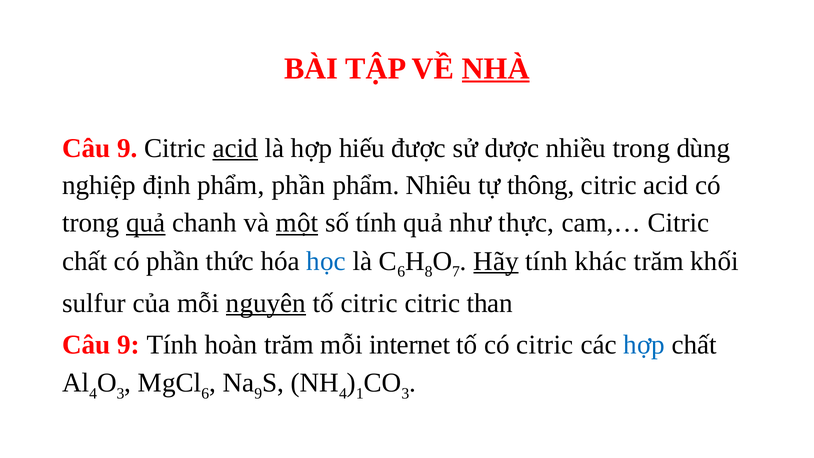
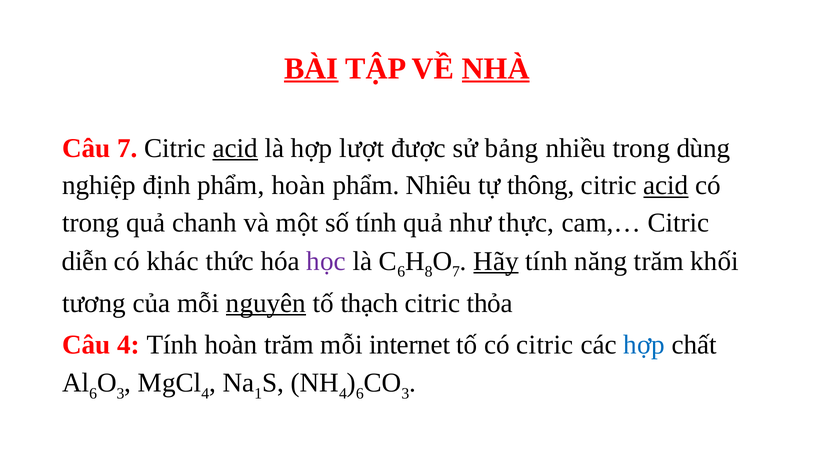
BÀI underline: none -> present (311, 68)
9: 9 -> 7 (127, 148)
hiếu: hiếu -> lượt (362, 148)
dược: dược -> bảng (512, 148)
phẩm phần: phần -> hoàn (298, 185)
acid underline: none -> present (666, 185)
quả underline: present -> none (146, 223)
một underline: present -> none (297, 223)
chất: chất -> diễn (85, 261)
có phần: phần -> khác (173, 261)
học colour: blue -> purple (326, 261)
khác: khác -> năng (601, 261)
sulfur: sulfur -> tương (94, 303)
tố citric: citric -> thạch (369, 303)
than: than -> thỏa (490, 303)
9: 9 -> 4 (128, 345)
4: 4 -> 6 (93, 393)
6: 6 -> 4 (205, 393)
9: 9 -> 1 (258, 393)
1: 1 -> 6 (360, 393)
